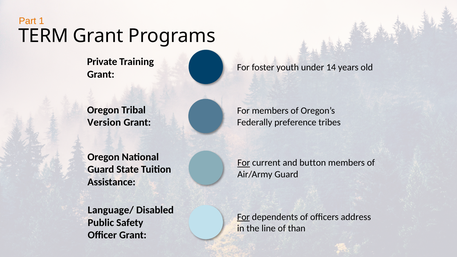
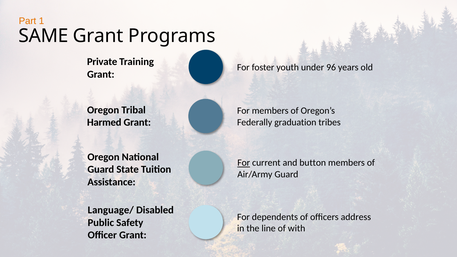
TERM: TERM -> SAME (43, 36)
14: 14 -> 96 (331, 67)
Version: Version -> Harmed (104, 123)
preference: preference -> graduation (295, 122)
For underline: present -> none (243, 217)
than: than -> with (297, 228)
